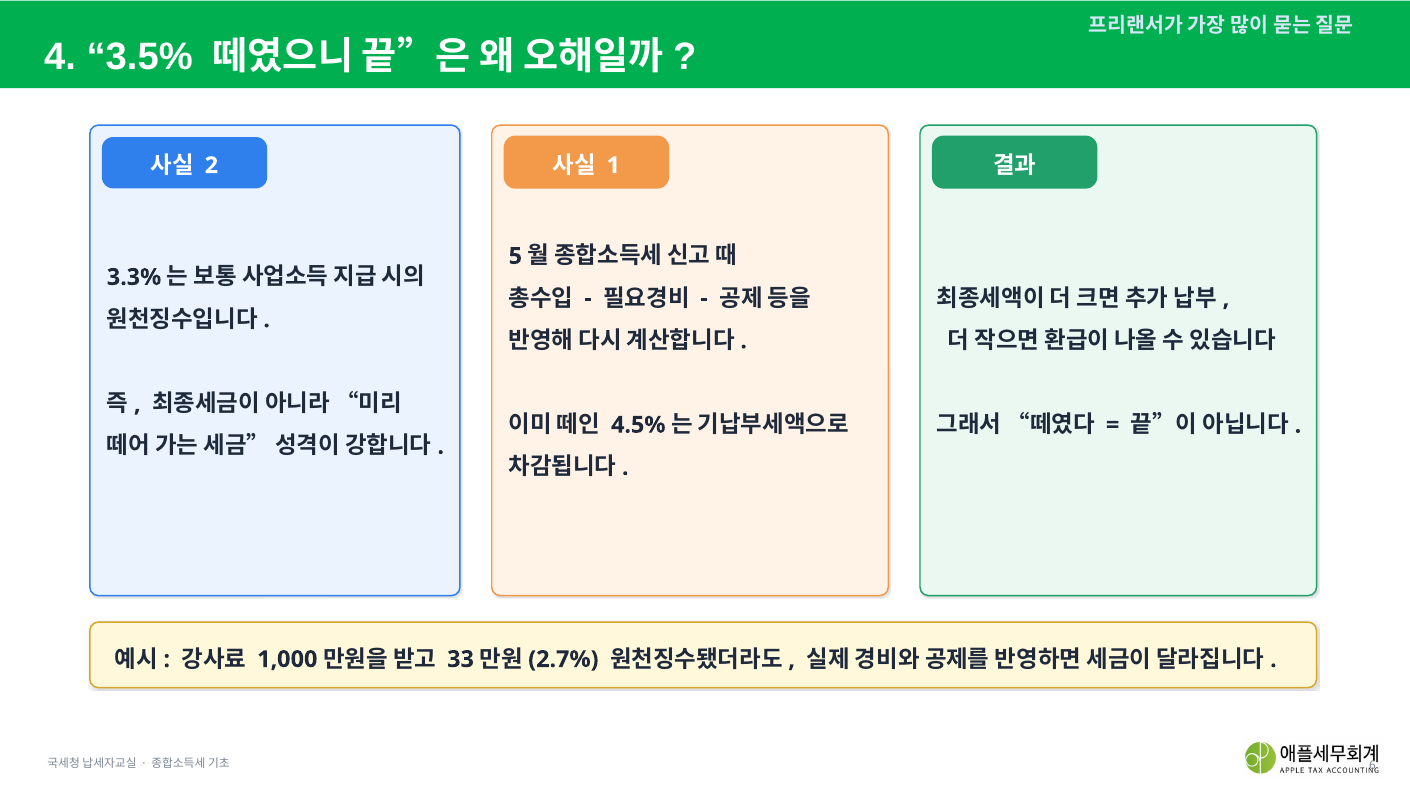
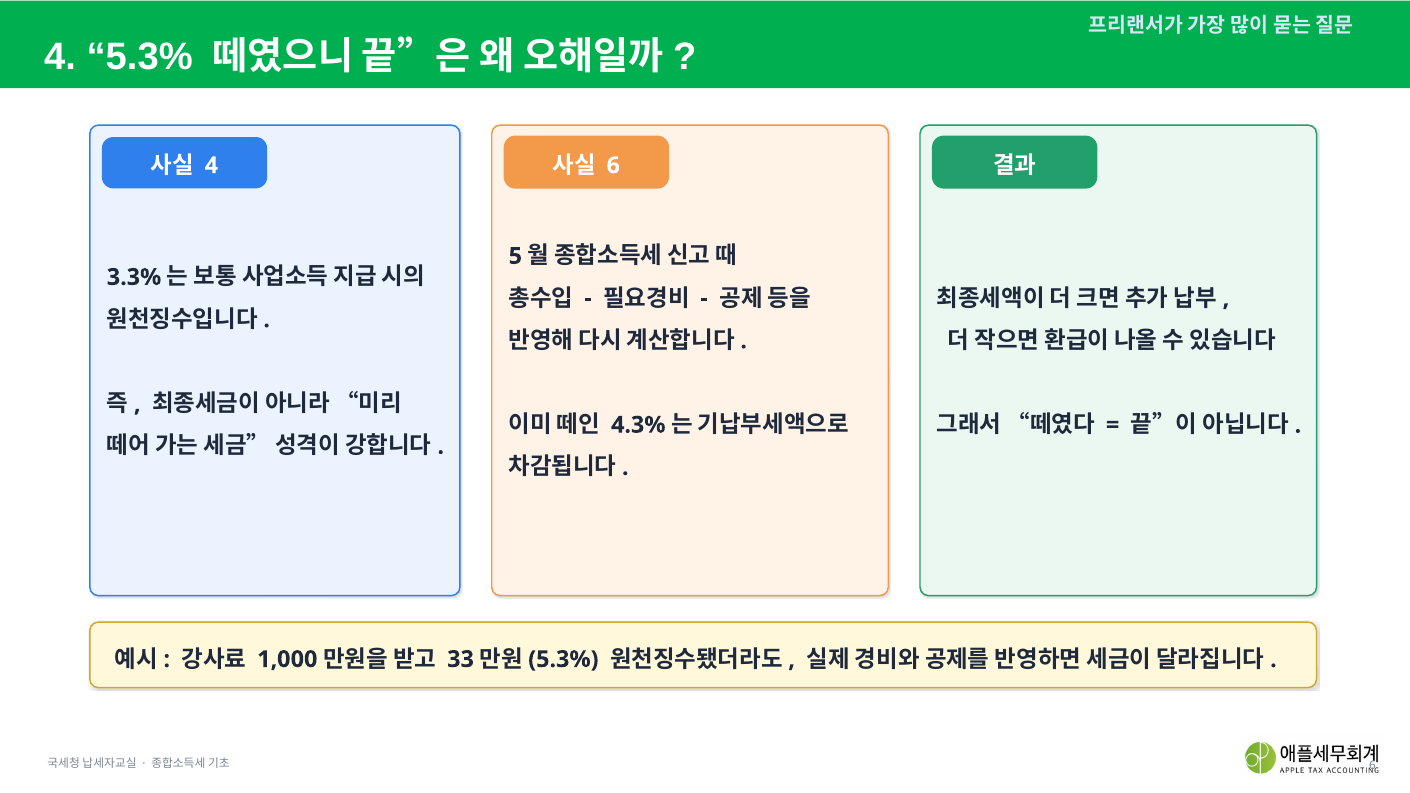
4 3.5%: 3.5% -> 5.3% (140, 57)
2: 2 -> 4 (211, 165)
1: 1 -> 6 (613, 165)
4.5%: 4.5% -> 4.3% (638, 425)
2.7%: 2.7% -> 5.3% (563, 659)
